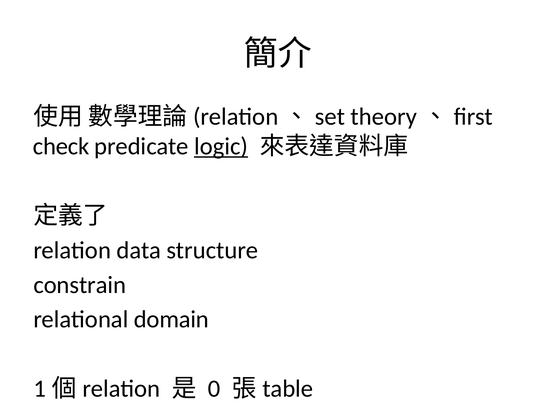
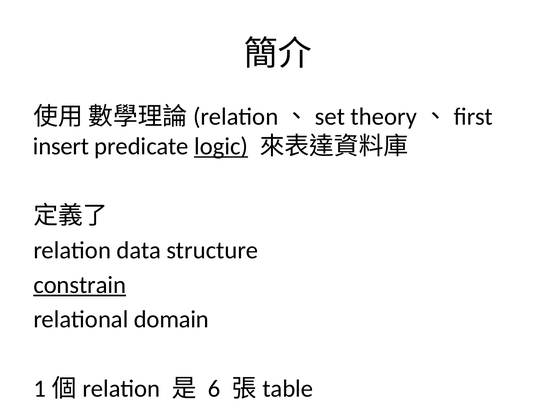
check: check -> insert (61, 146)
constrain underline: none -> present (80, 285)
0: 0 -> 6 (214, 389)
